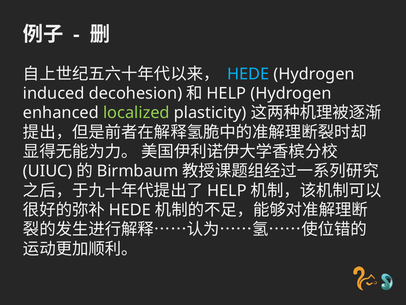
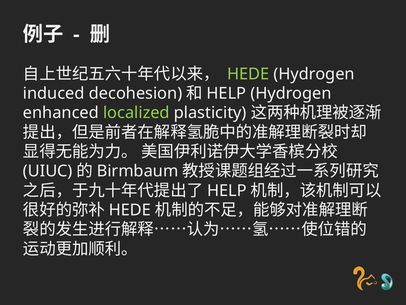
HEDE colour: light blue -> light green (248, 74)
